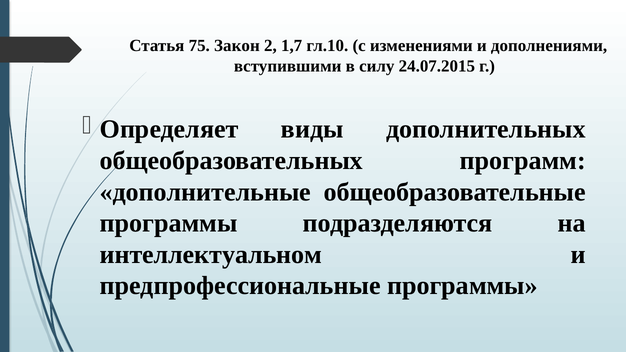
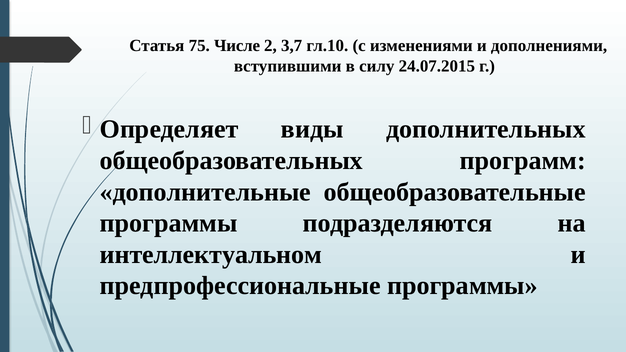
Закон: Закон -> Числе (237, 46)
1,7: 1,7 -> 3,7 (292, 46)
